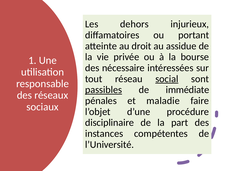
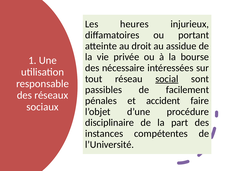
dehors: dehors -> heures (134, 24)
passibles underline: present -> none (104, 89)
immédiate: immédiate -> facilement (187, 89)
maladie: maladie -> accident (163, 100)
